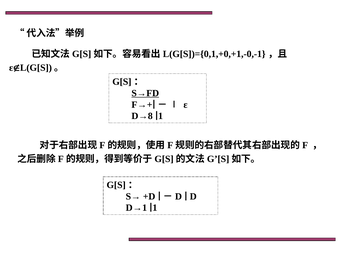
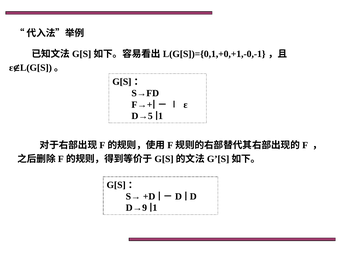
S→FD underline: present -> none (145, 93)
D→8: D→8 -> D→5 (142, 116)
D→1: D→1 -> D→9 (136, 208)
